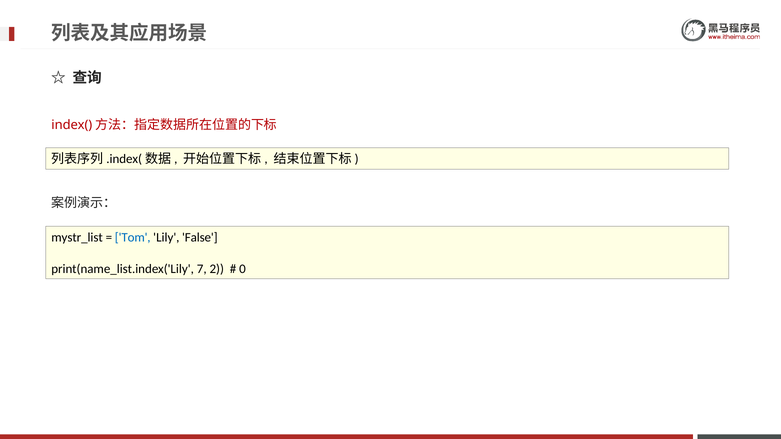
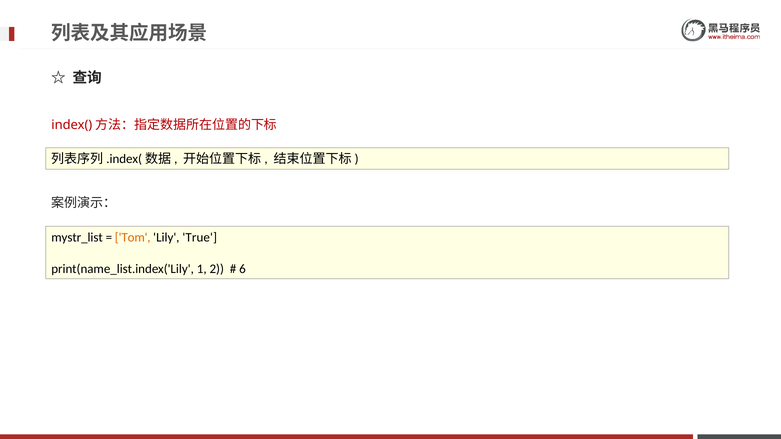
Tom colour: blue -> orange (133, 238)
False: False -> True (200, 238)
7: 7 -> 1 (202, 269)
0: 0 -> 6 (242, 269)
